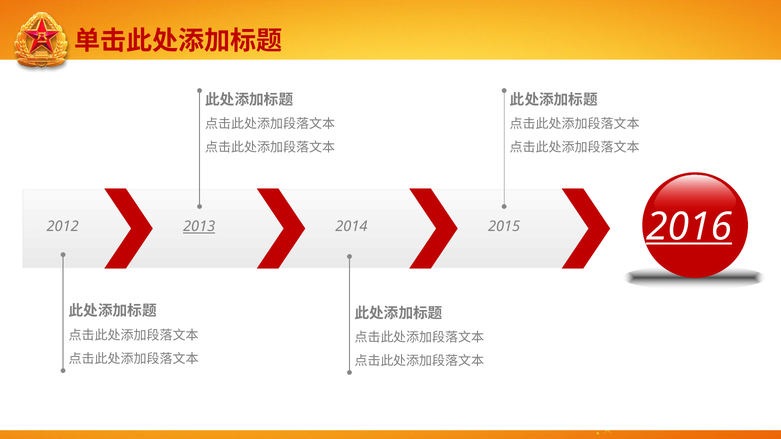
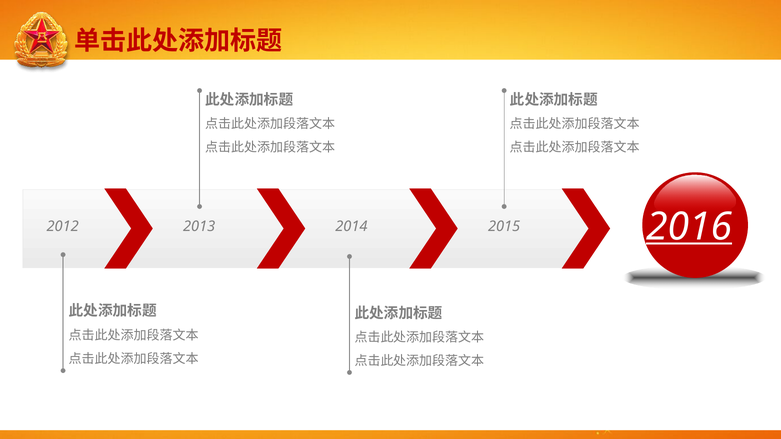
2013 underline: present -> none (199, 227)
